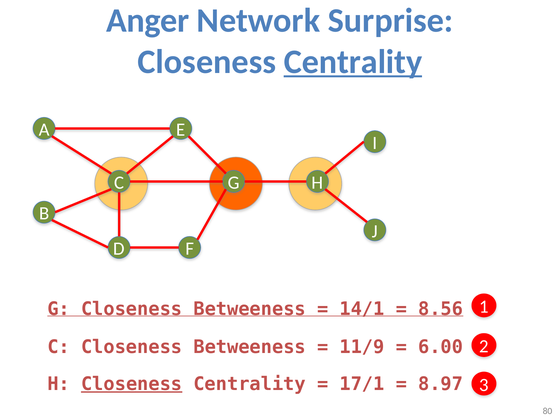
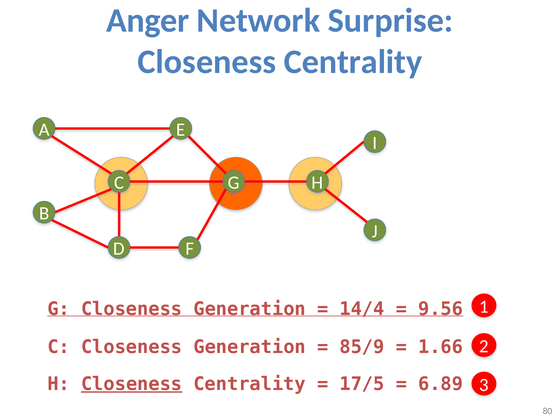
Centrality underline: present -> none (353, 62)
G Closeness Betweeness: Betweeness -> Generation (250, 309)
14/1: 14/1 -> 14/4 (362, 309)
8.56: 8.56 -> 9.56 (441, 309)
C Closeness Betweeness: Betweeness -> Generation (250, 347)
11/9: 11/9 -> 85/9 (362, 347)
6.00: 6.00 -> 1.66 (441, 347)
17/1: 17/1 -> 17/5 (362, 384)
8.97: 8.97 -> 6.89 (441, 384)
